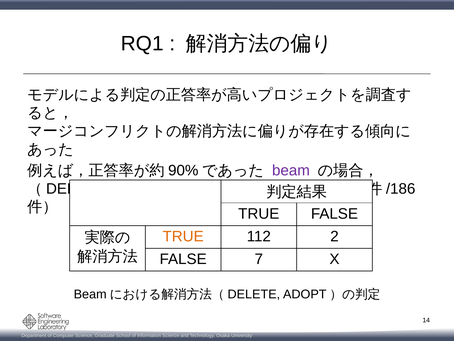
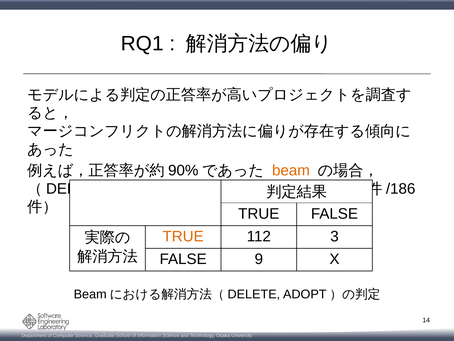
beam colour: purple -> orange (291, 170)
2: 2 -> 3 (335, 236)
7: 7 -> 9 (259, 259)
